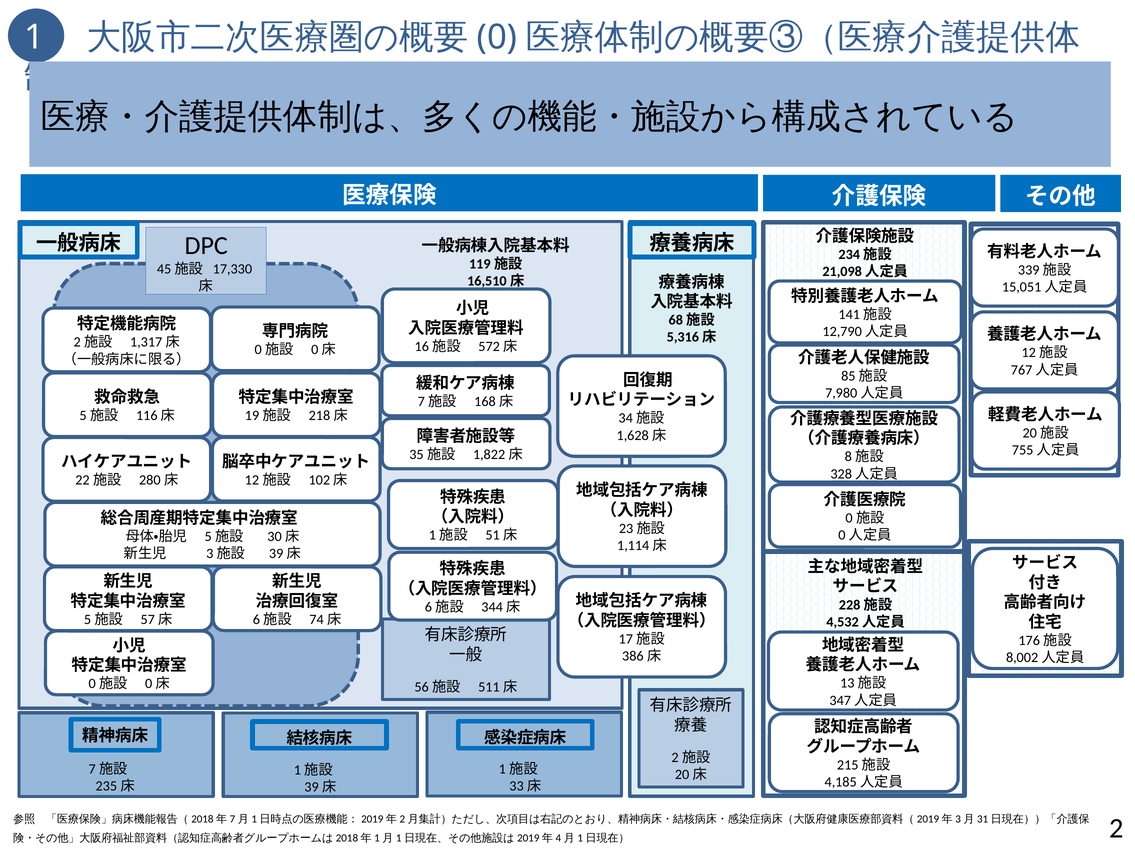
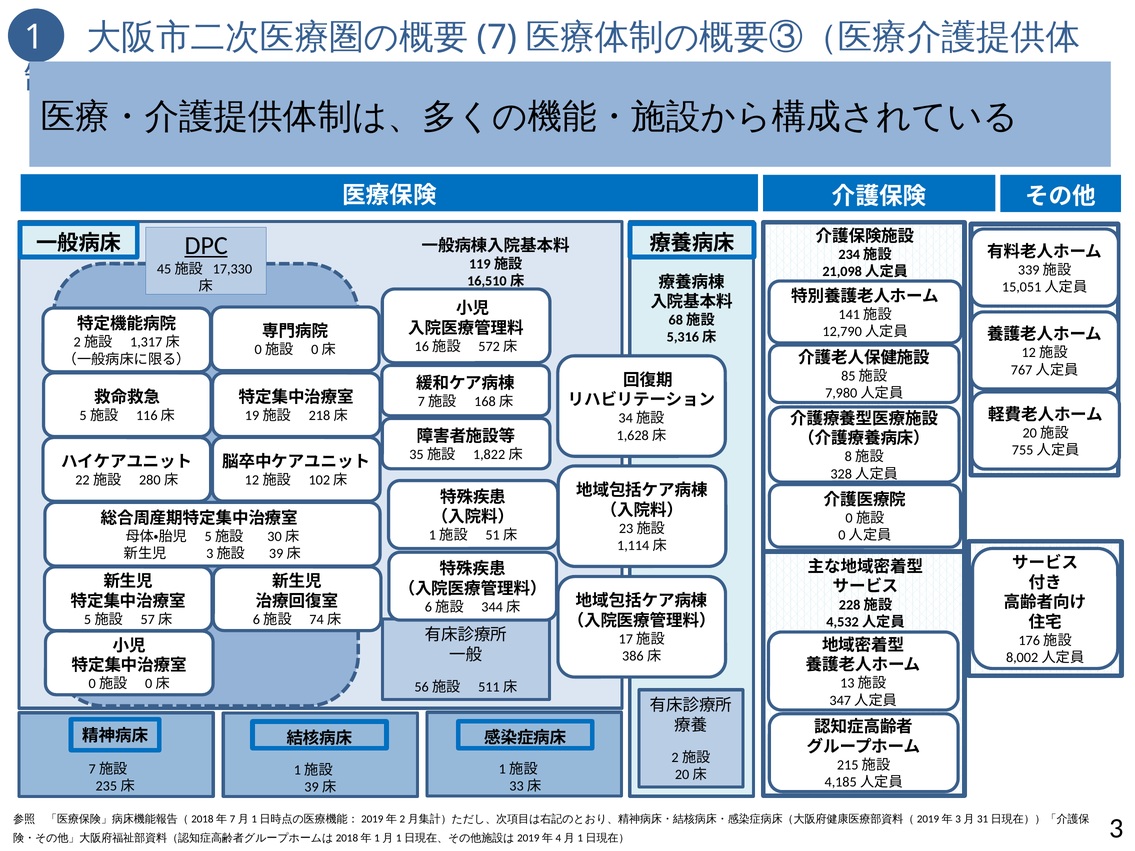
0: 0 -> 7 (497, 37)
DPC underline: none -> present (206, 246)
2: 2 -> 3 (1116, 829)
